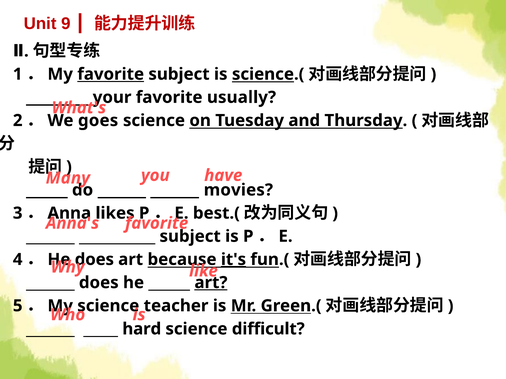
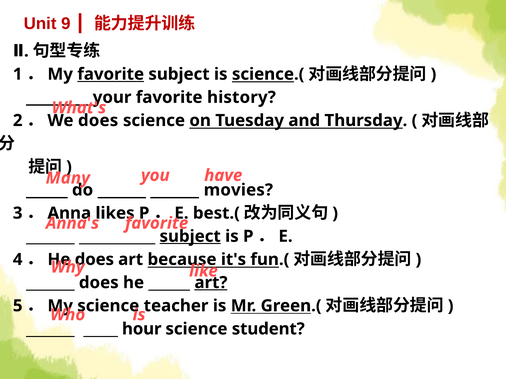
usually: usually -> history (241, 97)
goes: goes -> does (98, 121)
subject underline: none -> present (190, 237)
it's underline: present -> none (233, 260)
hard: hard -> hour (142, 329)
difficult: difficult -> student (268, 329)
